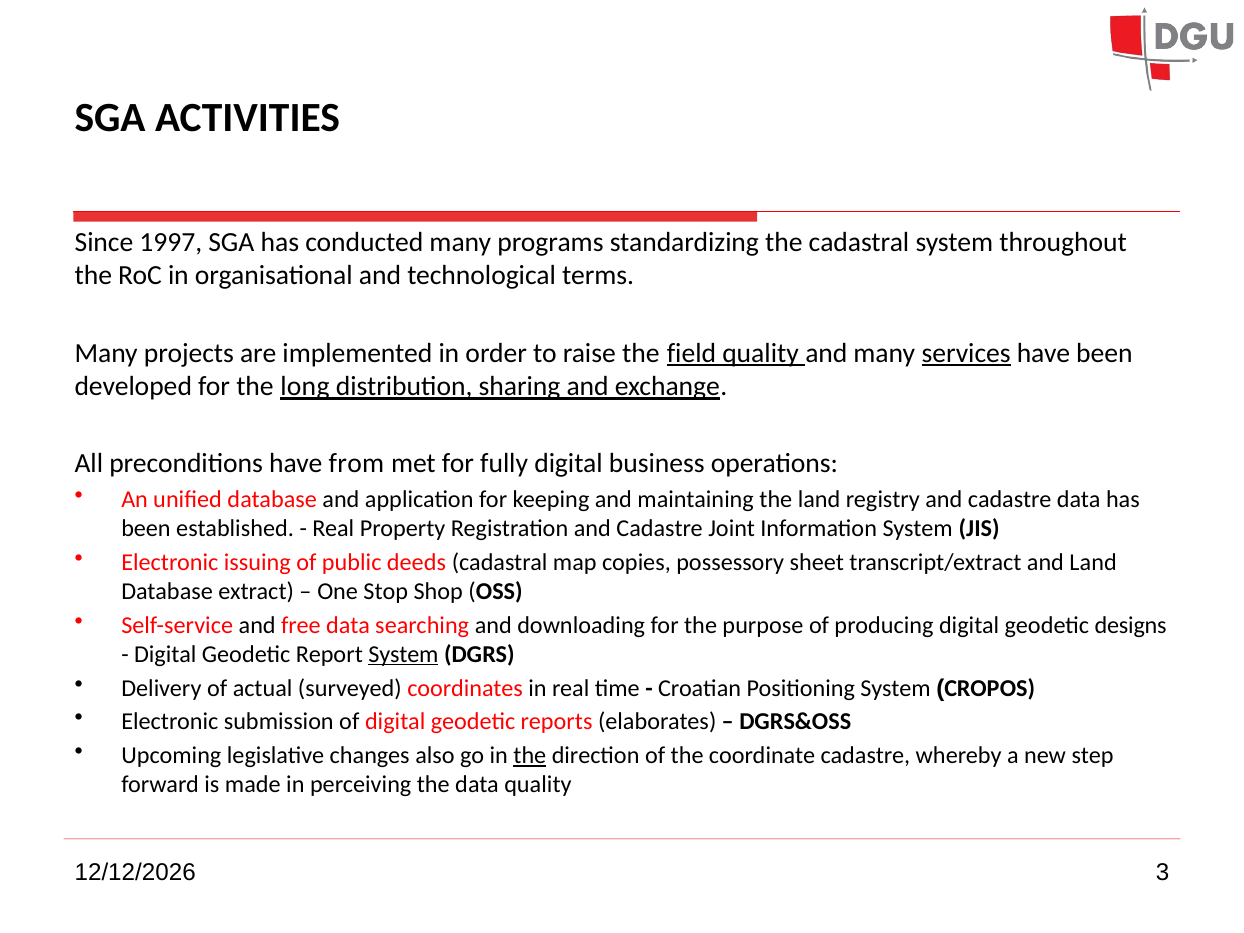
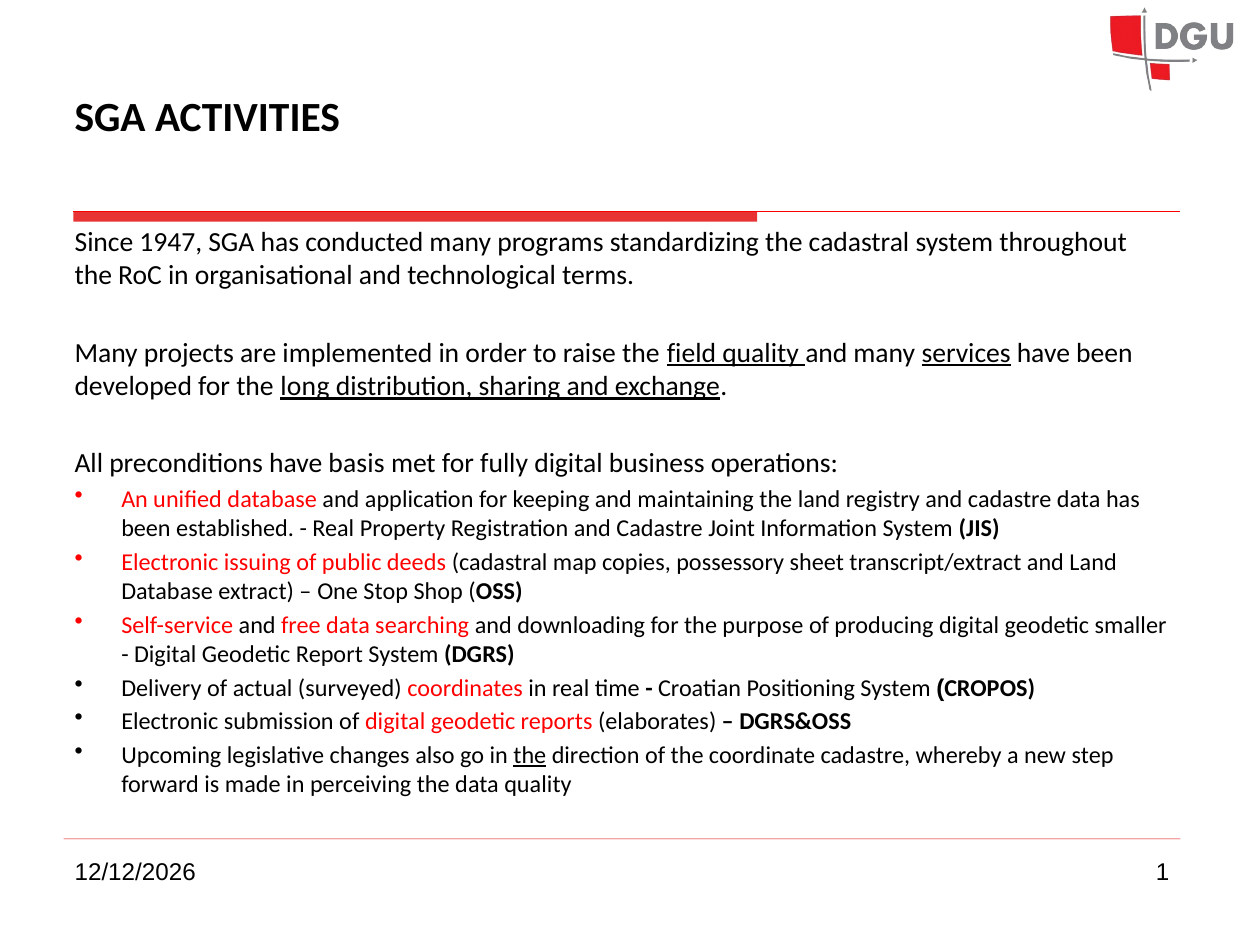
1997: 1997 -> 1947 (171, 242)
from: from -> basis (357, 464)
designs: designs -> smaller (1131, 625)
System underline: present -> none (403, 654)
3: 3 -> 1 (1163, 872)
